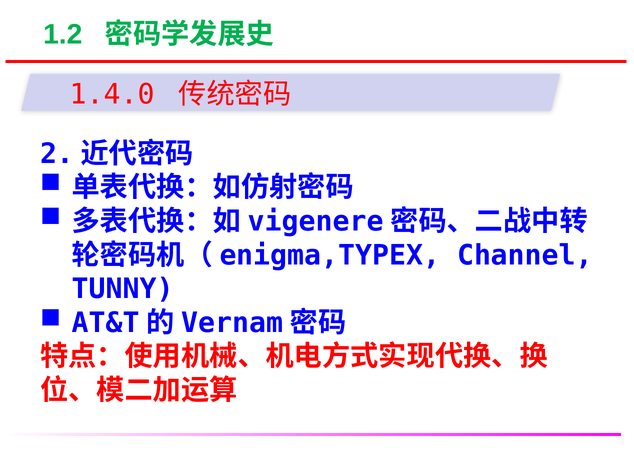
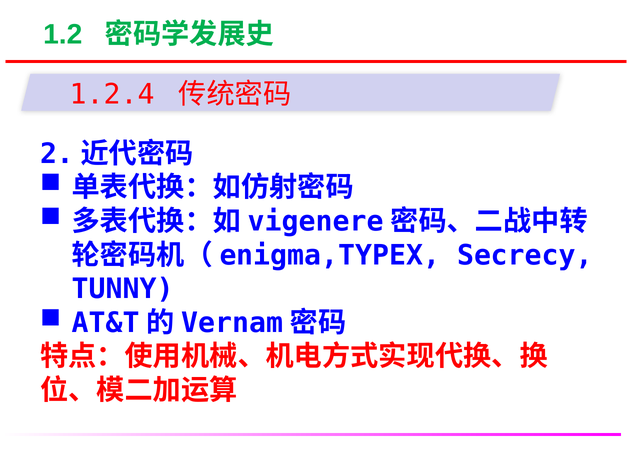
1.4.0: 1.4.0 -> 1.2.4 (112, 94)
Channel: Channel -> Secrecy (525, 256)
